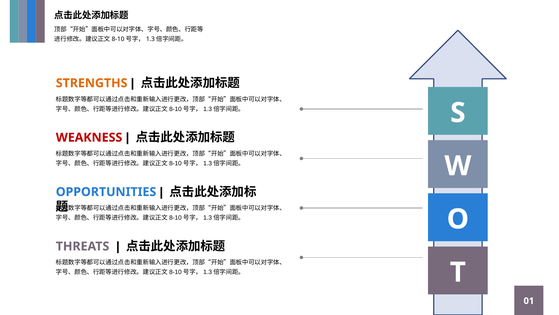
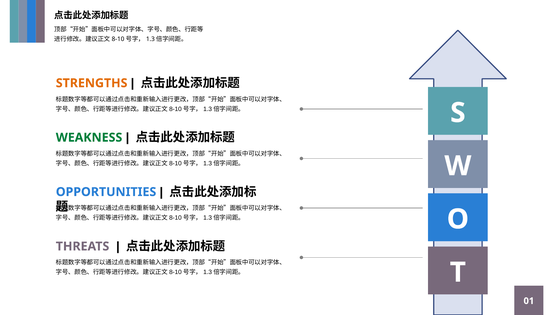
WEAKNESS colour: red -> green (89, 137)
